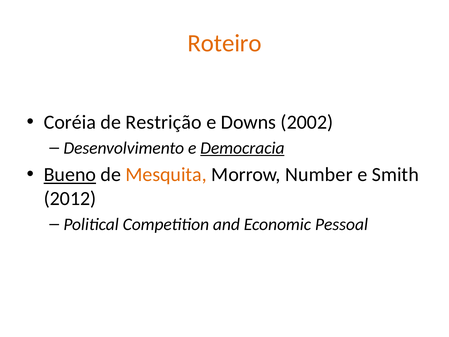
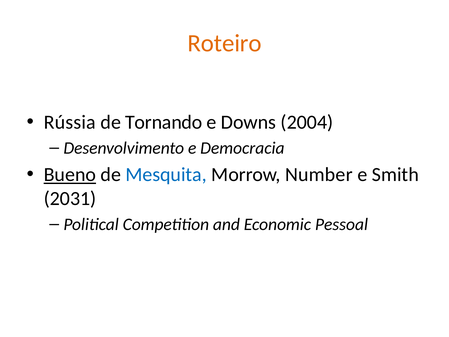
Coréia: Coréia -> Rússia (70, 122)
Restrição: Restrição -> Tornando (164, 122)
2002: 2002 -> 2004 (307, 122)
Democracia underline: present -> none (242, 148)
Mesquita colour: orange -> blue (166, 175)
2012: 2012 -> 2031 (70, 199)
